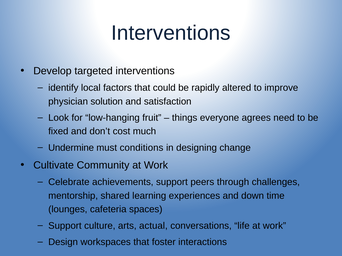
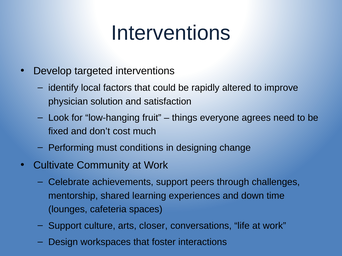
Undermine: Undermine -> Performing (71, 148)
actual: actual -> closer (153, 226)
